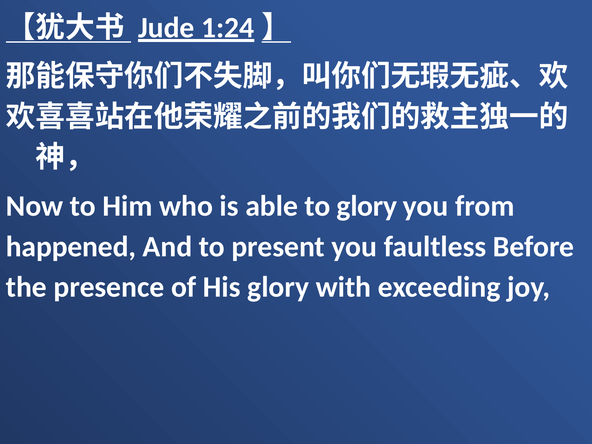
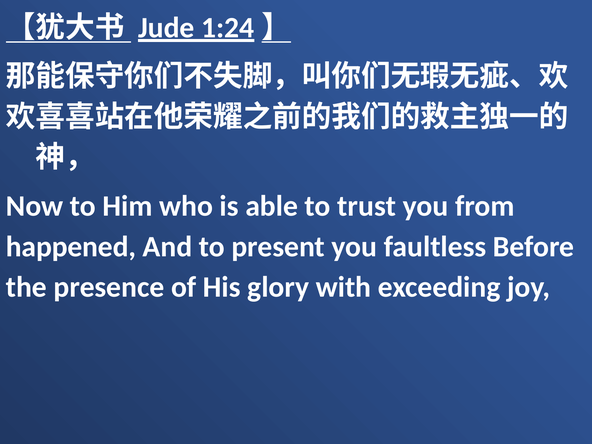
to glory: glory -> trust (367, 206)
